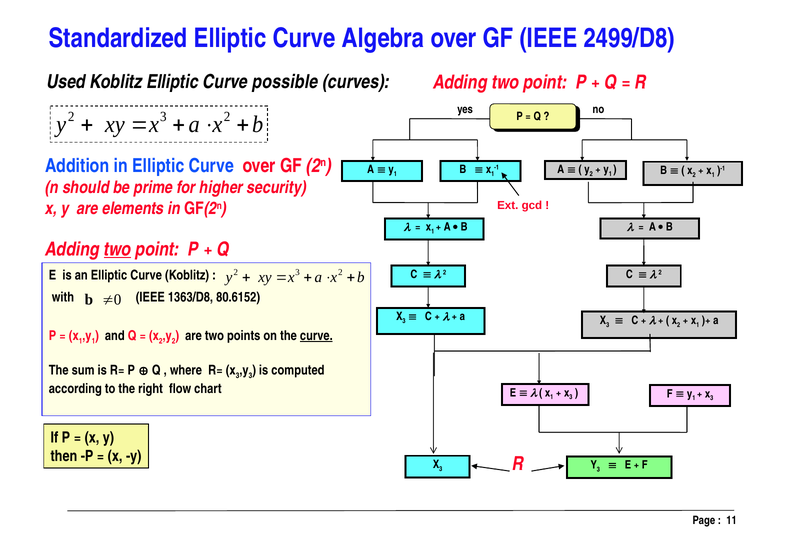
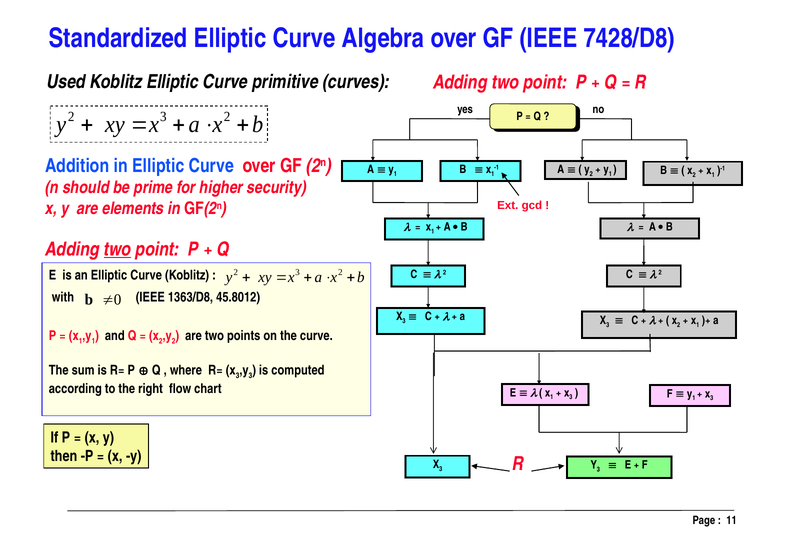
2499/D8: 2499/D8 -> 7428/D8 (629, 38)
possible: possible -> primitive (285, 82)
80.6152: 80.6152 -> 45.8012 (238, 298)
curve underline: present -> none (316, 336)
